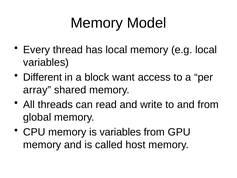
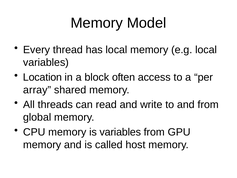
Different: Different -> Location (42, 77)
want: want -> often (124, 77)
